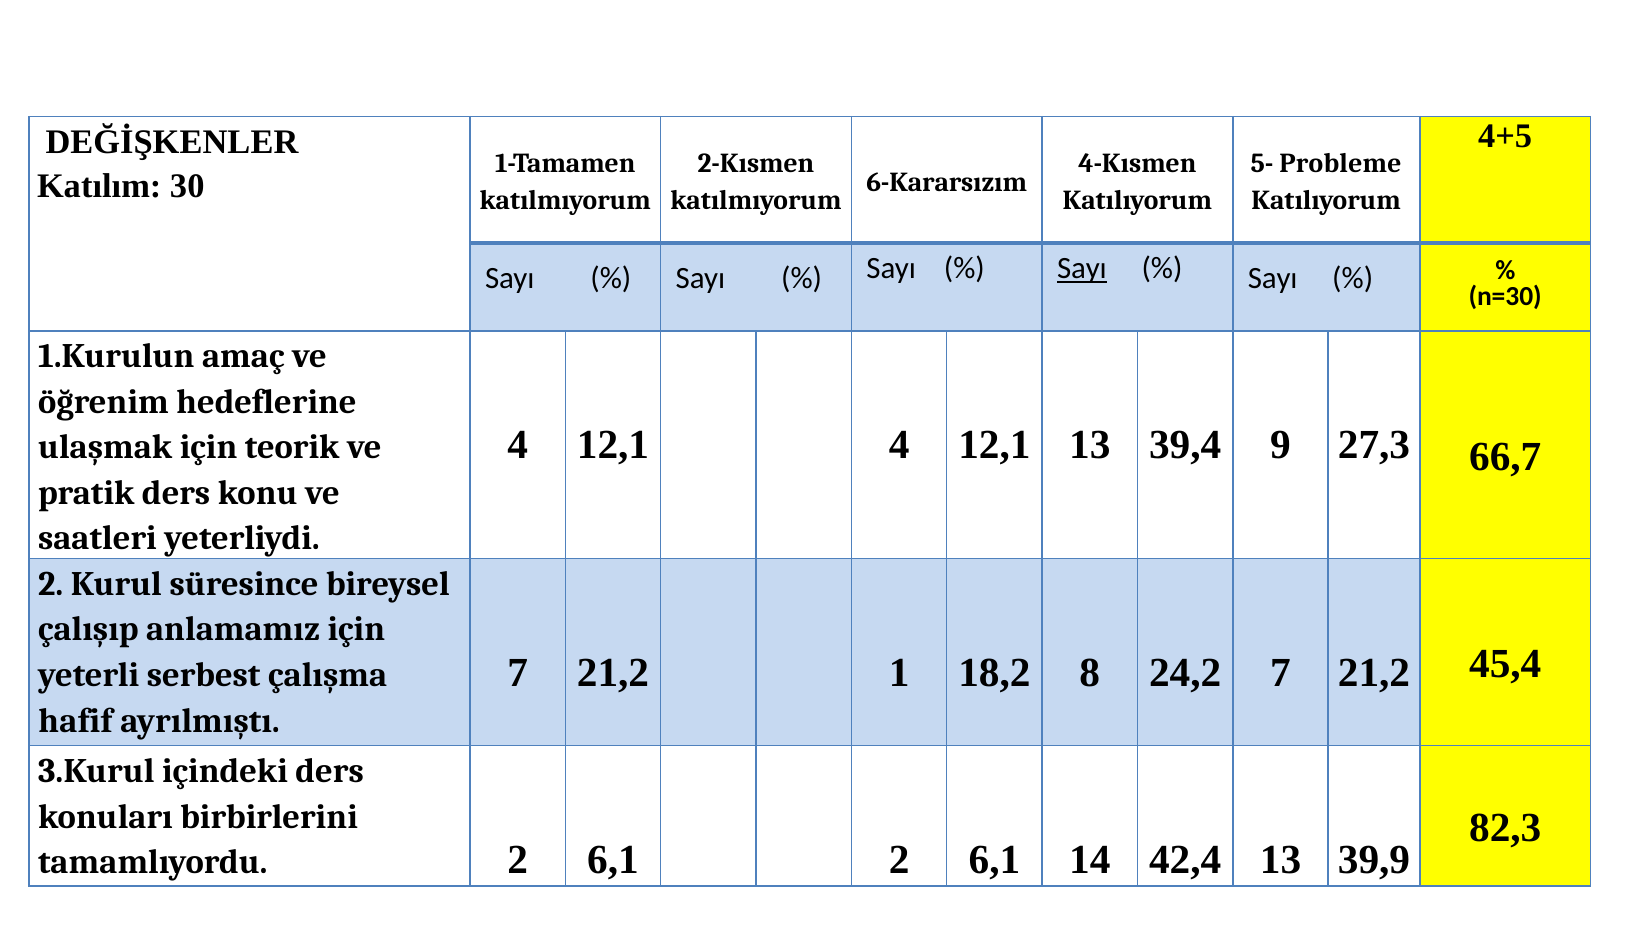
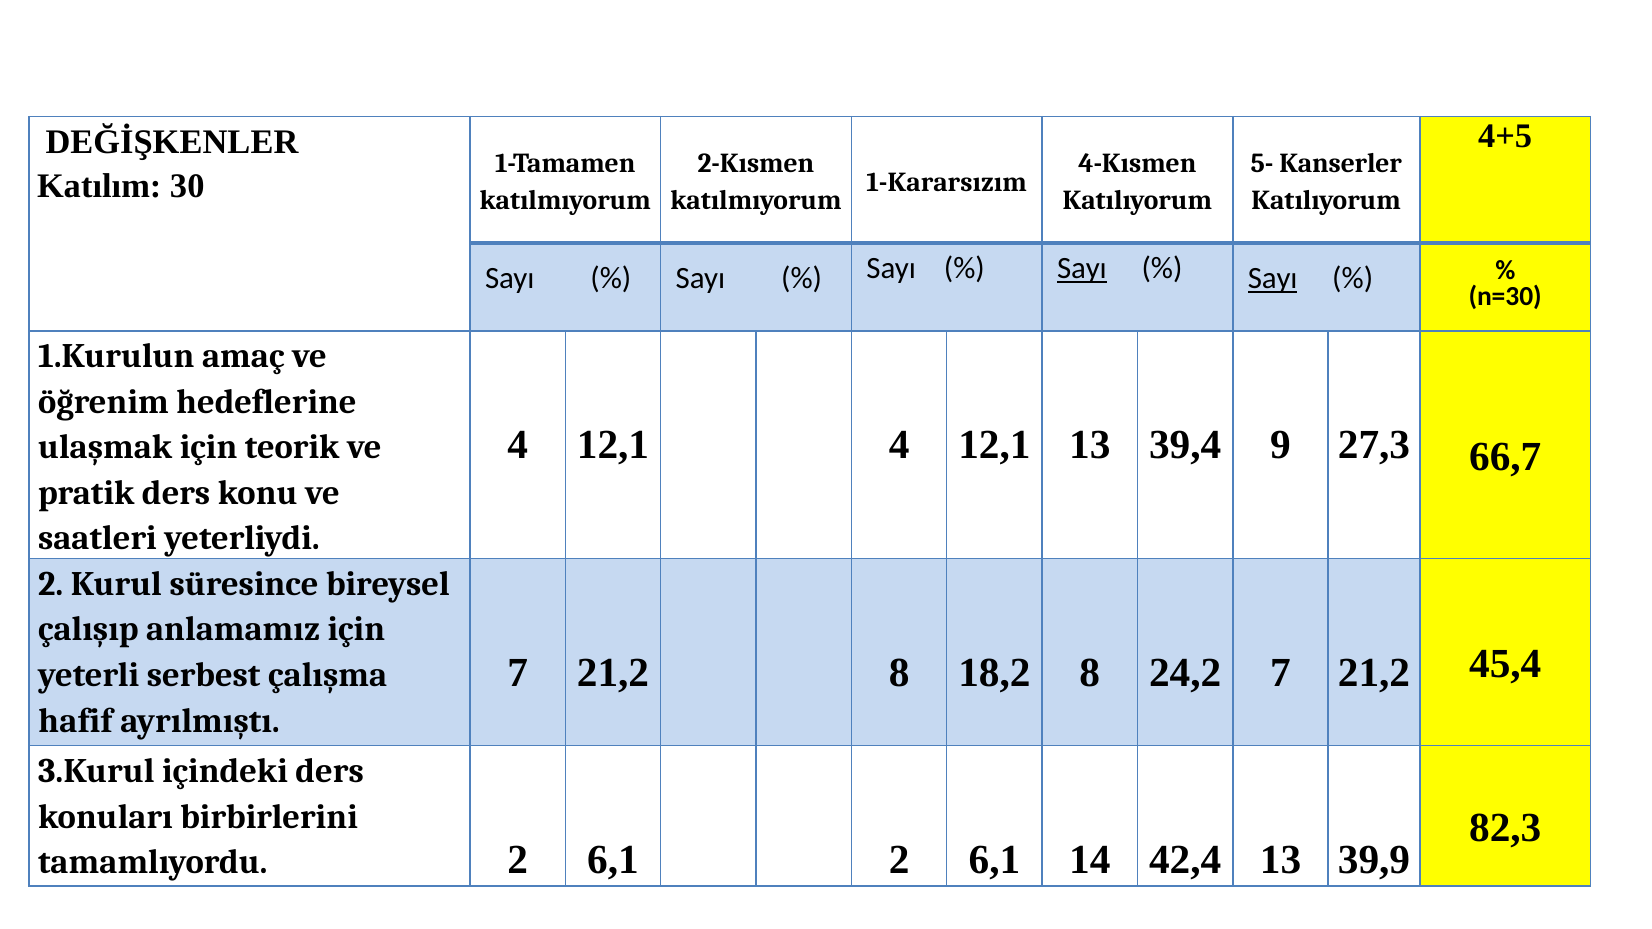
Probleme: Probleme -> Kanserler (1341, 164)
6-Kararsızım: 6-Kararsızım -> 1-Kararsızım (947, 182)
Sayı underline: none -> present (1273, 279)
21,2 1: 1 -> 8 (899, 673)
